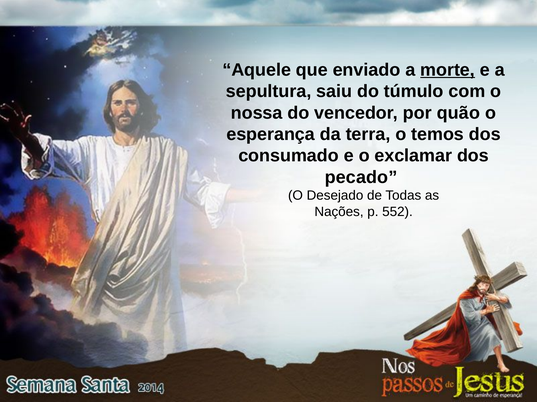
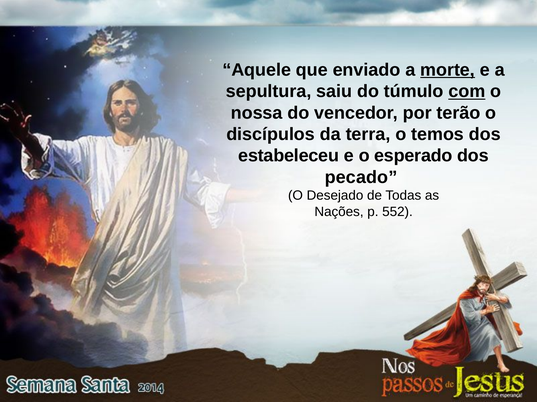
com underline: none -> present (467, 92)
quão: quão -> terão (458, 113)
esperança: esperança -> discípulos (271, 134)
consumado: consumado -> estabeleceu (289, 156)
exclamar: exclamar -> esperado (413, 156)
